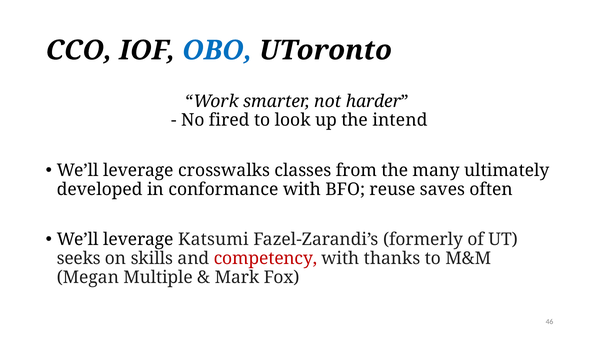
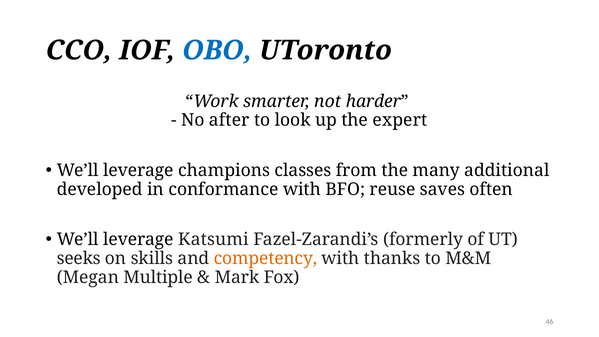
fired: fired -> after (229, 120)
intend: intend -> expert (400, 120)
crosswalks: crosswalks -> champions (224, 170)
ultimately: ultimately -> additional (507, 170)
competency colour: red -> orange (266, 258)
